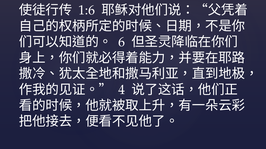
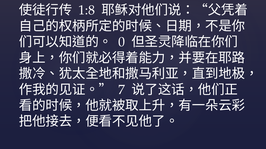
1:6: 1:6 -> 1:8 (87, 10)
6: 6 -> 0 (122, 42)
4: 4 -> 7 (122, 90)
